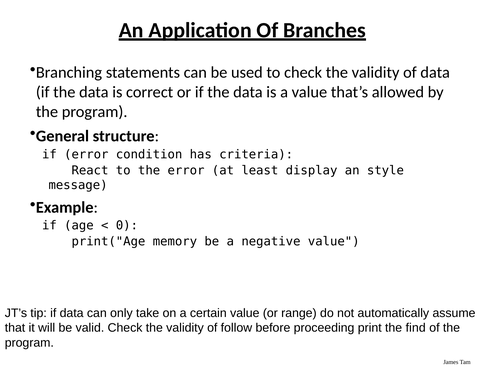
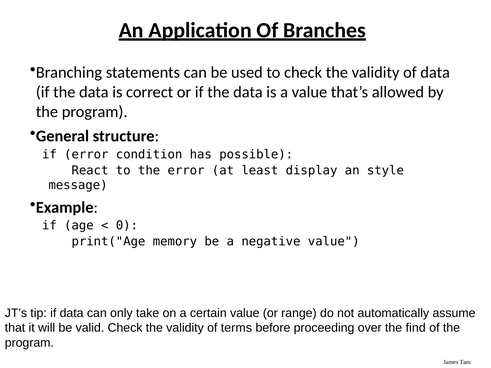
criteria: criteria -> possible (256, 154)
follow: follow -> terms (236, 328)
print: print -> over (370, 328)
